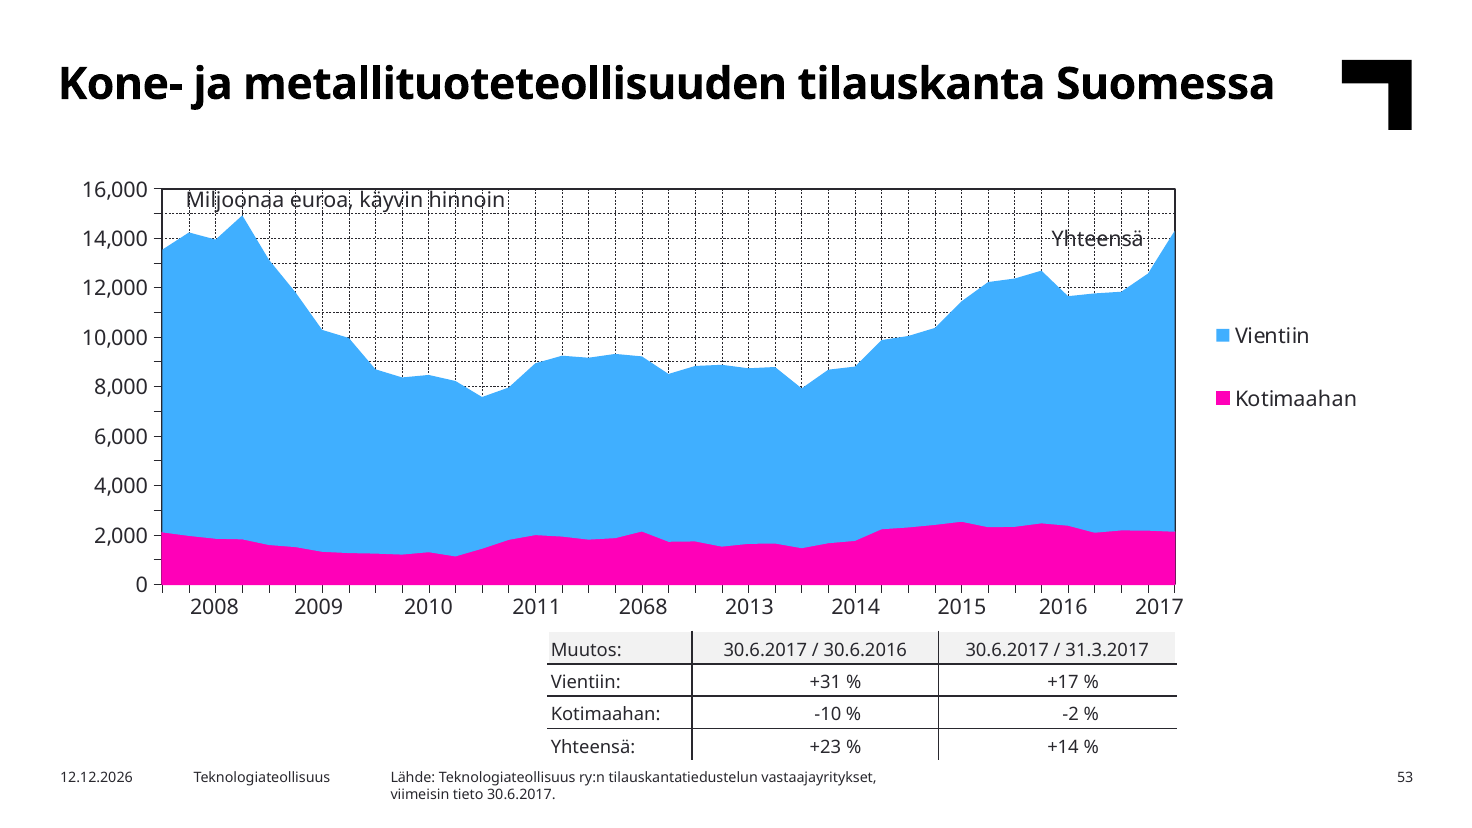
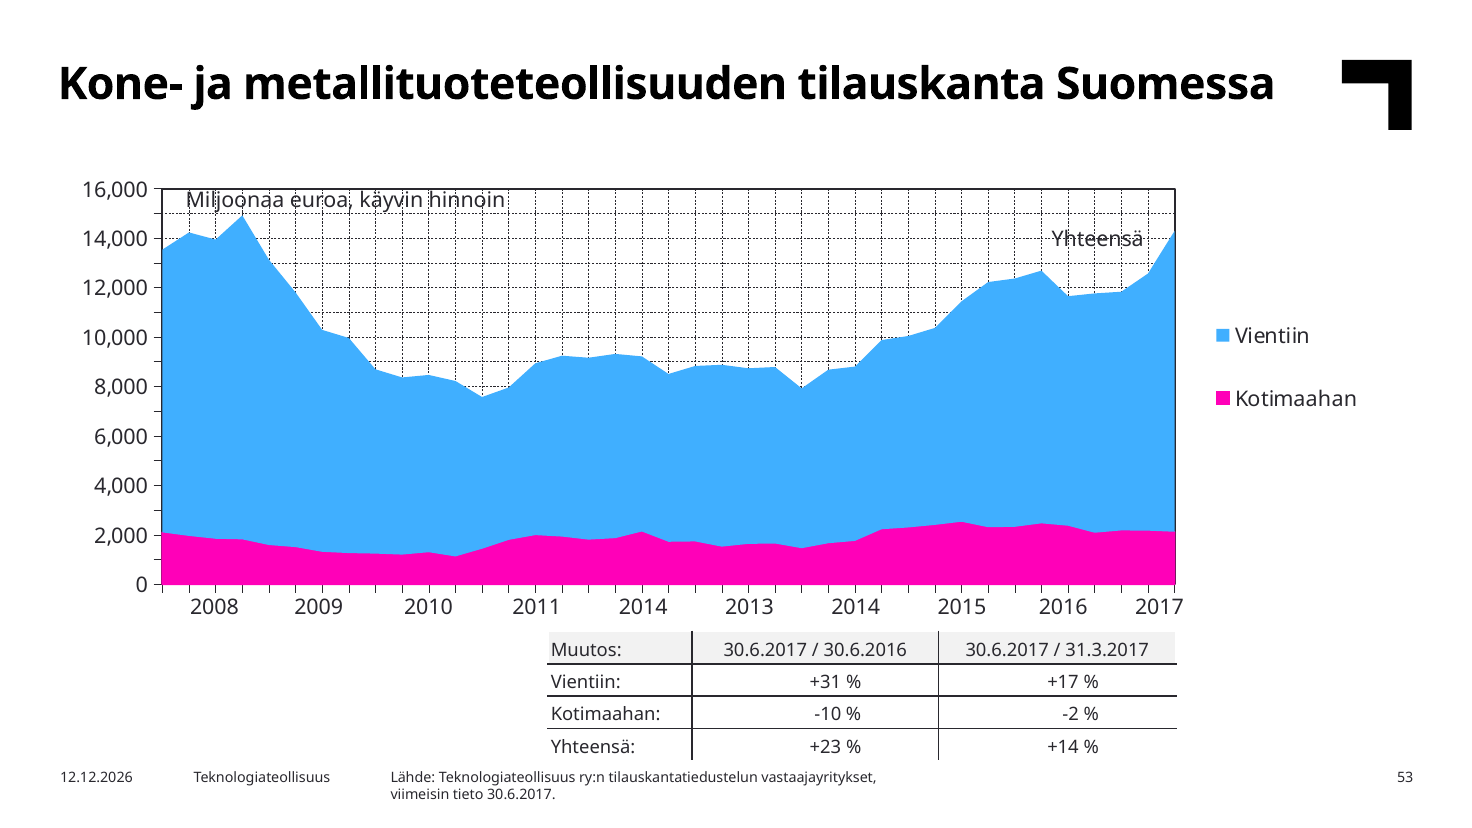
2011 2068: 2068 -> 2014 (643, 607)
